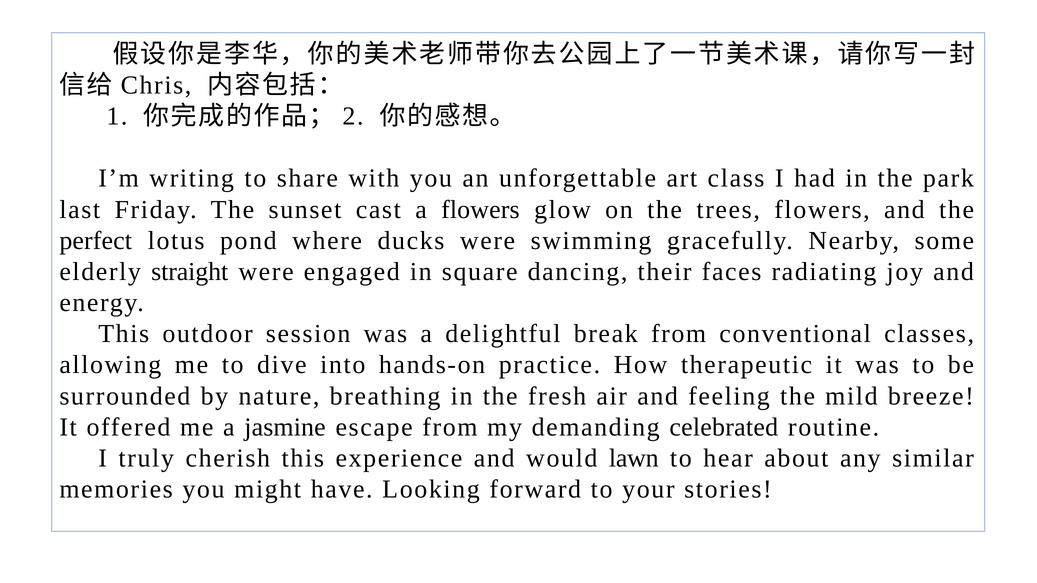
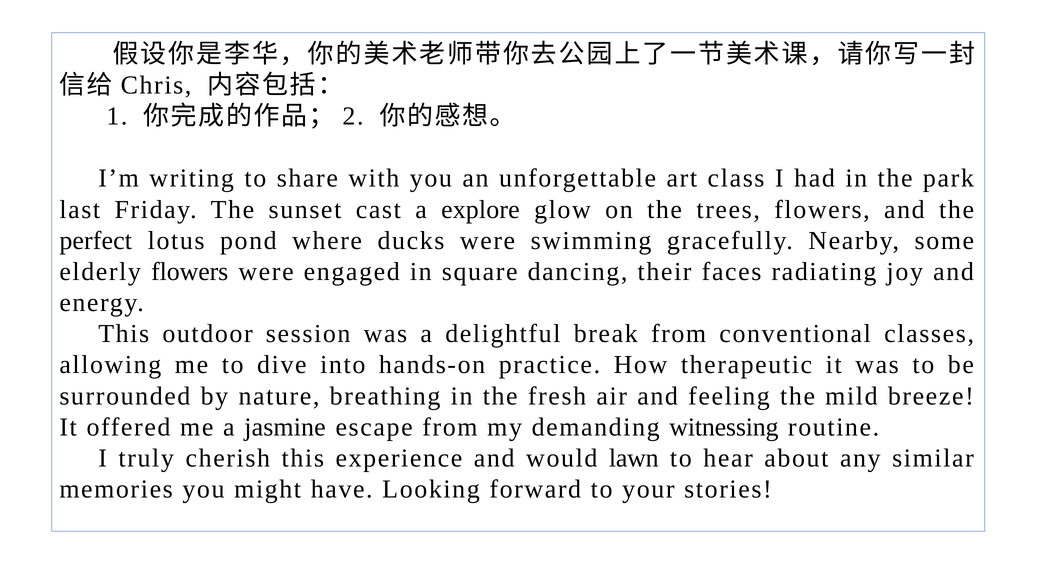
a flowers: flowers -> explore (480, 210)
elderly straight: straight -> flowers (190, 272)
celebrated: celebrated -> witnessing (724, 427)
